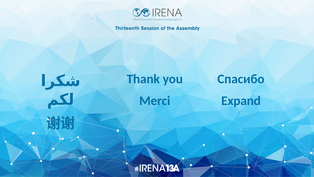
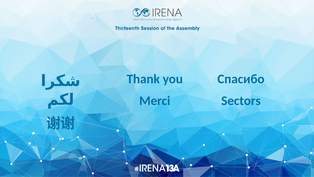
Expand: Expand -> Sectors (241, 101)
